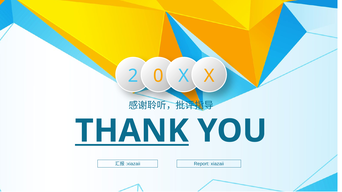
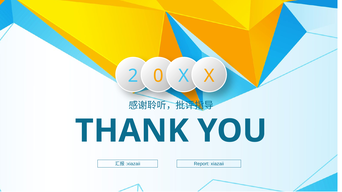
THANK underline: present -> none (132, 131)
